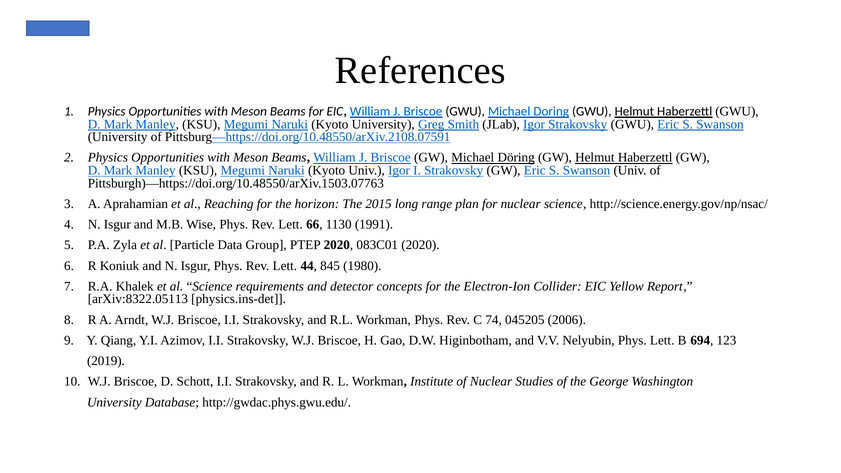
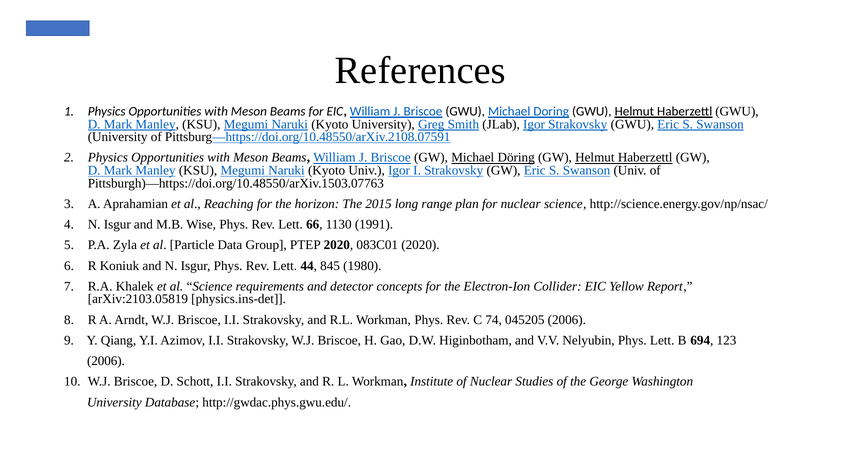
arXiv:8322.05113: arXiv:8322.05113 -> arXiv:2103.05819 (138, 299)
2019: 2019 -> 2006 (106, 361)
